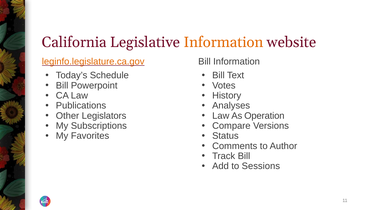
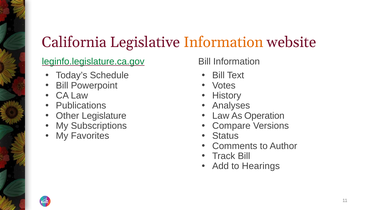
leginfo.legislature.ca.gov colour: orange -> green (93, 61)
Legislators: Legislators -> Legislature (104, 116)
Sessions: Sessions -> Hearings (261, 166)
